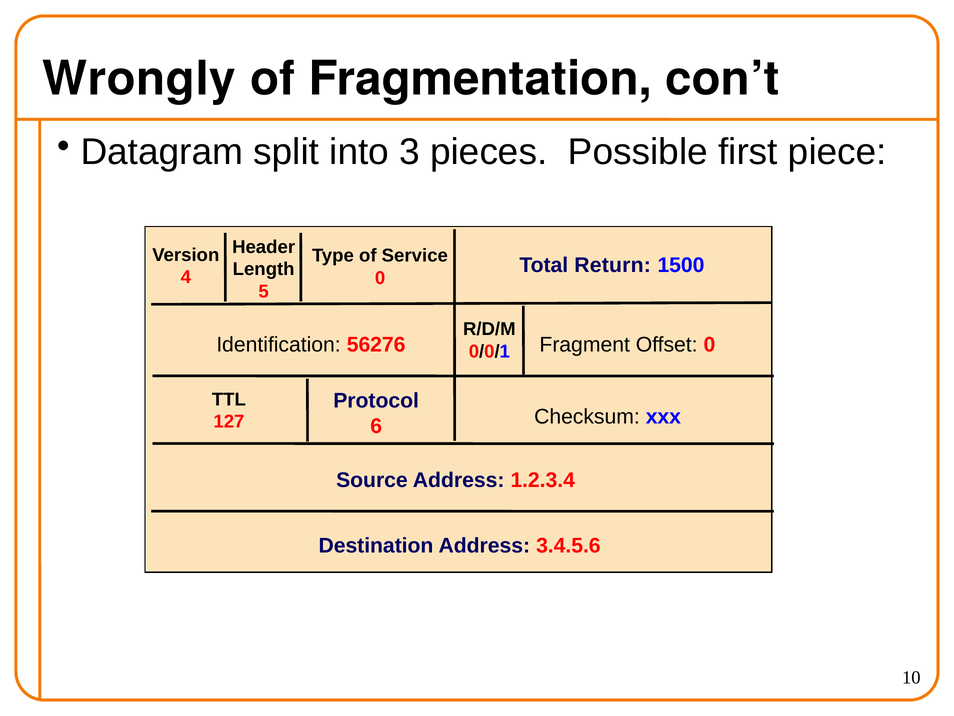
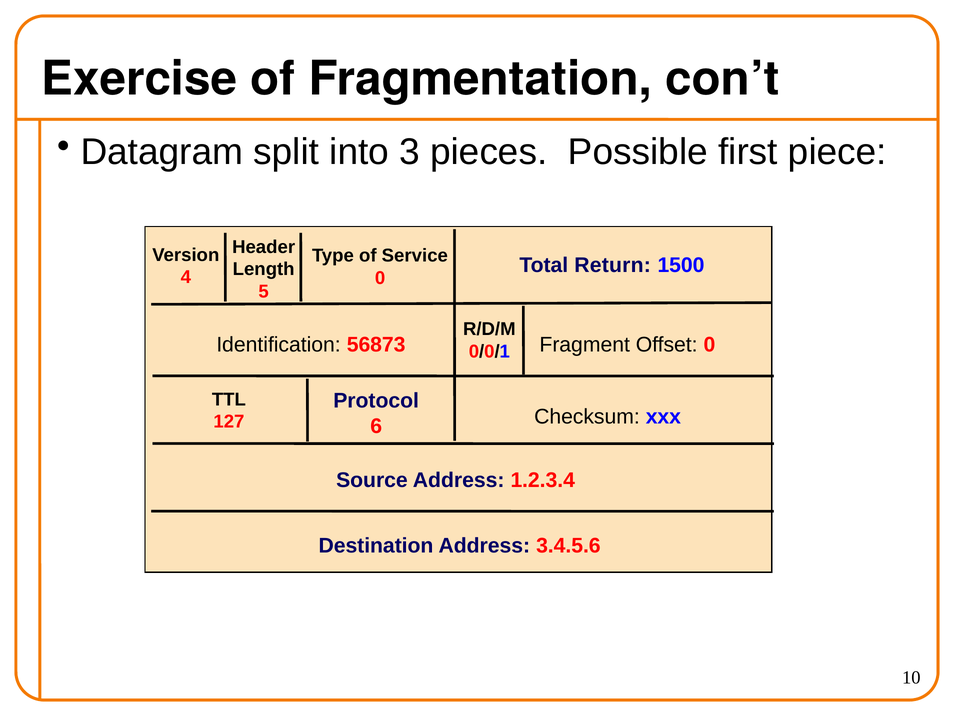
Wrongly: Wrongly -> Exercise (139, 79)
56276: 56276 -> 56873 (376, 345)
